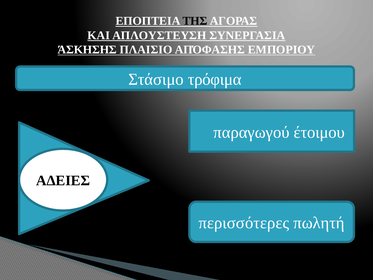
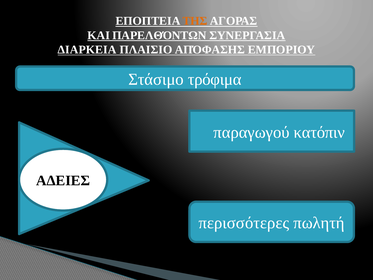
ΤΗΣ colour: black -> orange (195, 21)
ΑΠΛΟΥΣΤΕΥΣΗ: ΑΠΛΟΥΣΤΕΥΣΗ -> ΠΑΡΕΛΘΌΝΤΩΝ (159, 35)
ΆΣΚΗΣΗΣ: ΆΣΚΗΣΗΣ -> ΔΙΑΡΚΕΙΑ (87, 50)
έτοιμου: έτοιμου -> κατόπιν (319, 132)
